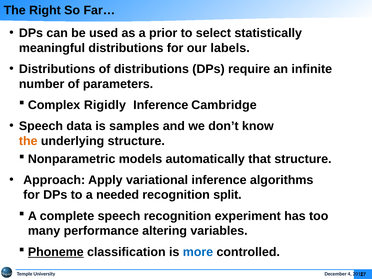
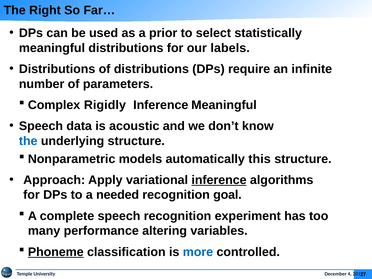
Inference Cambridge: Cambridge -> Meaningful (224, 105)
samples: samples -> acoustic (134, 126)
the colour: orange -> blue (28, 141)
that: that -> this (260, 159)
inference underline: none -> present (219, 180)
split: split -> goal (227, 195)
